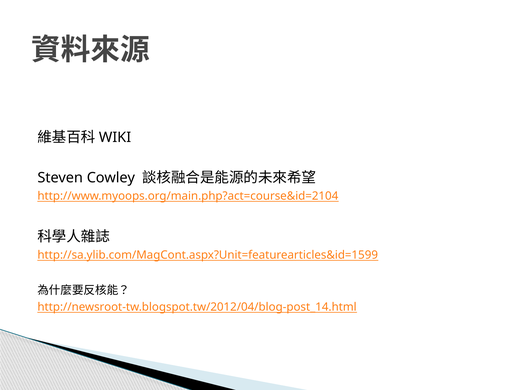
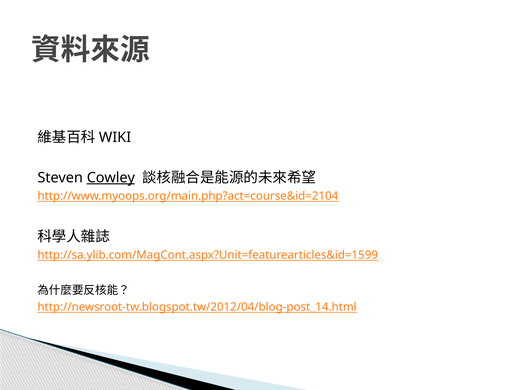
Cowley underline: none -> present (111, 178)
